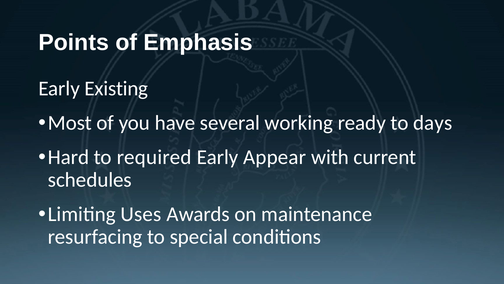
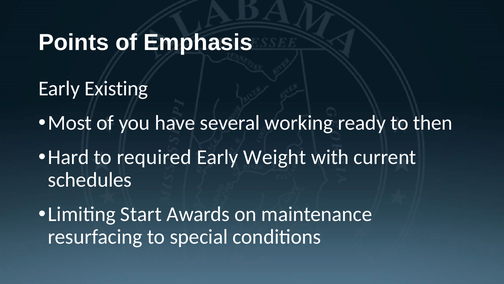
days: days -> then (433, 123)
Appear: Appear -> Weight (275, 157)
Uses: Uses -> Start (141, 214)
